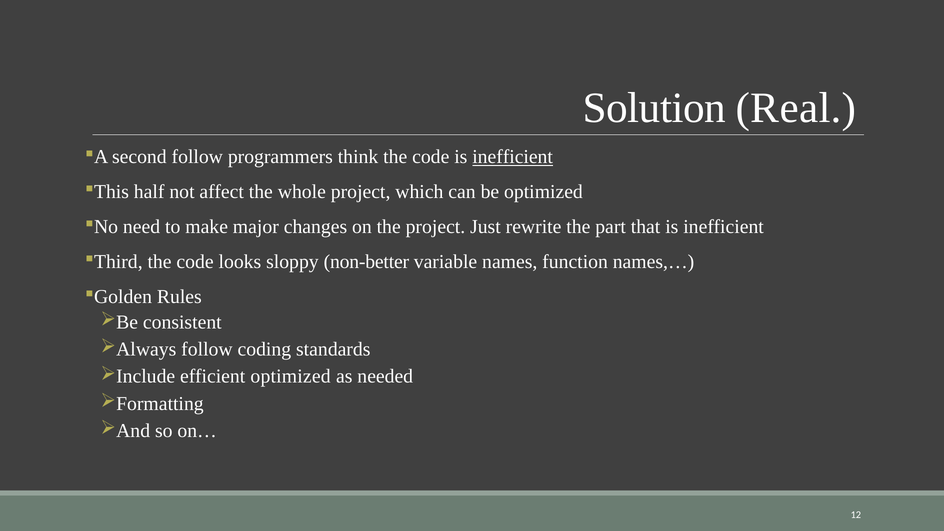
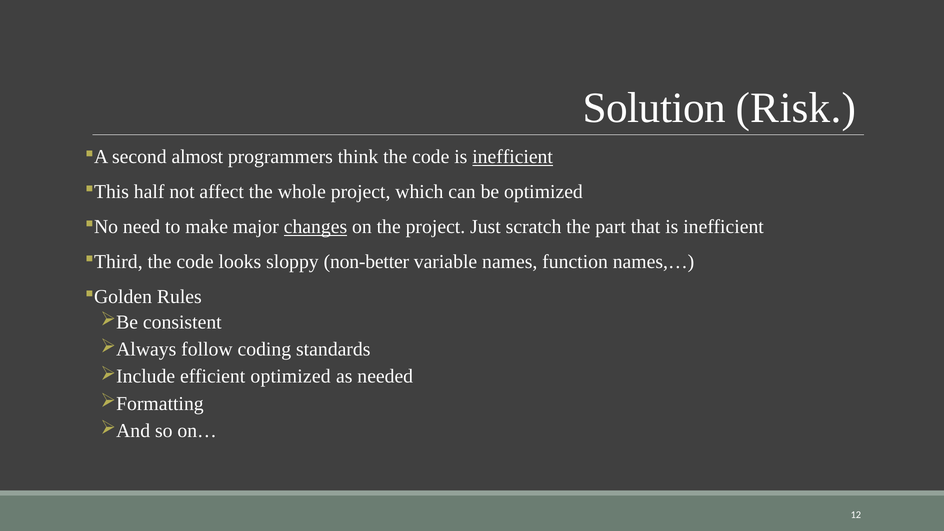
Real: Real -> Risk (796, 108)
second follow: follow -> almost (197, 157)
changes underline: none -> present (315, 227)
rewrite: rewrite -> scratch (534, 227)
